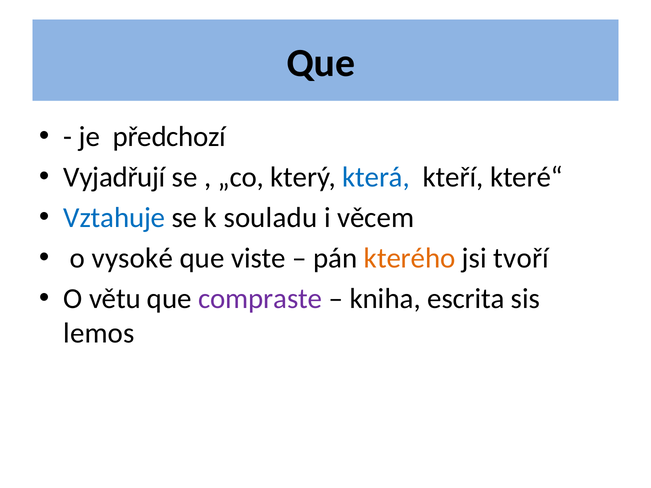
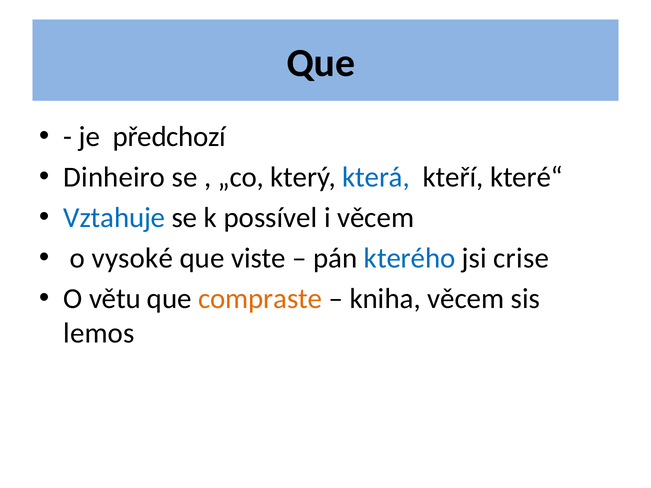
Vyjadřují: Vyjadřují -> Dinheiro (114, 177)
souladu: souladu -> possível (270, 218)
kterého colour: orange -> blue (410, 258)
tvoří: tvoří -> crise (521, 258)
compraste colour: purple -> orange (260, 299)
kniha escrita: escrita -> věcem (466, 299)
